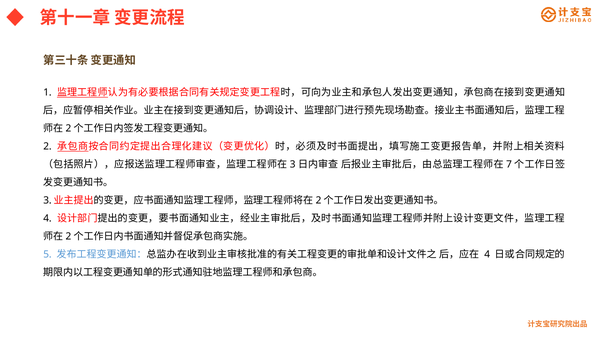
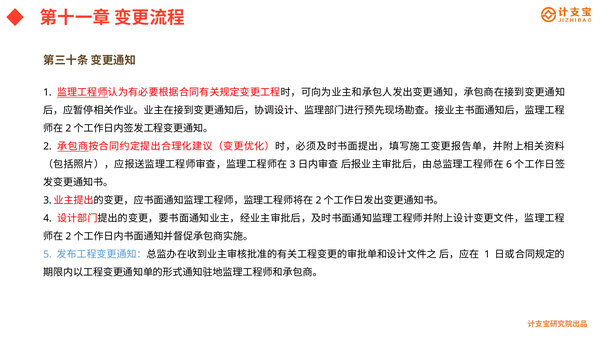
7: 7 -> 6 (509, 164)
4: 4 -> 1 (487, 254)
